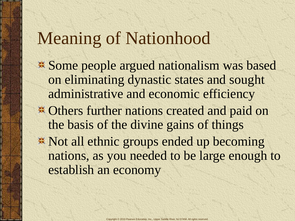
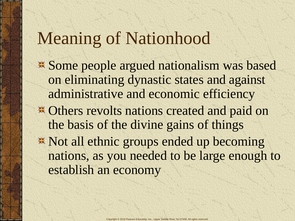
sought: sought -> against (247, 80)
further: further -> revolts (104, 111)
